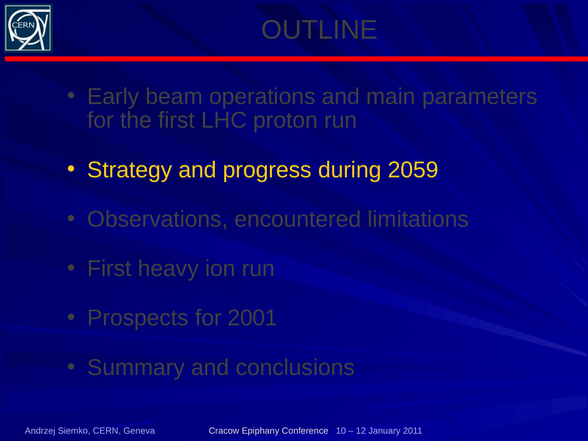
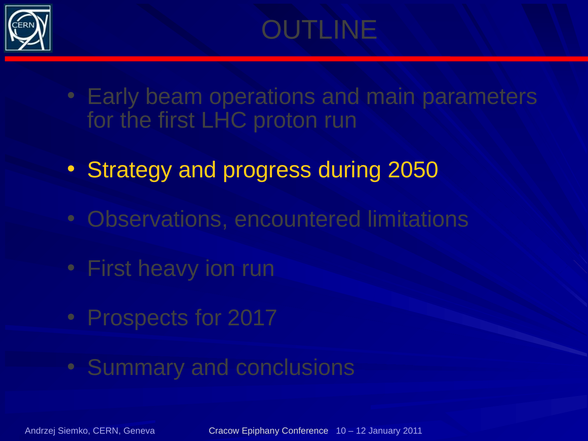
2059: 2059 -> 2050 (413, 170)
2001: 2001 -> 2017 (253, 318)
